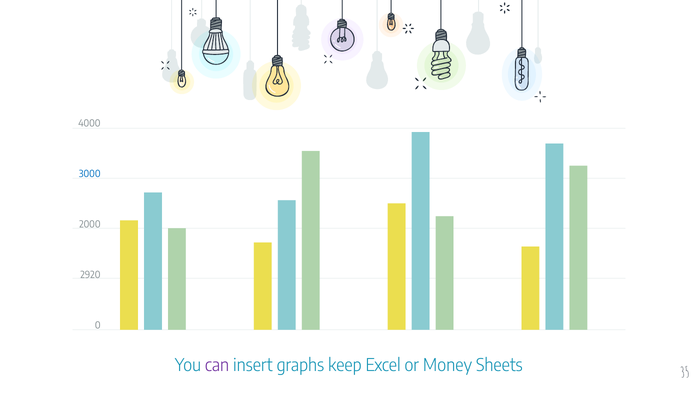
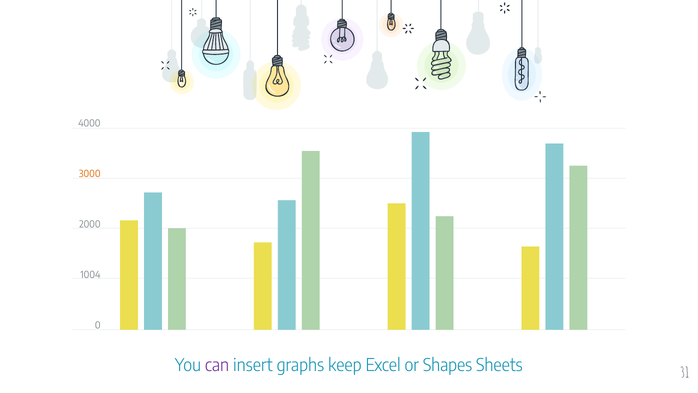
3000 colour: blue -> orange (90, 174)
2920: 2920 -> 1004 (90, 275)
Money: Money -> Shapes (448, 365)
35: 35 -> 31 (685, 372)
